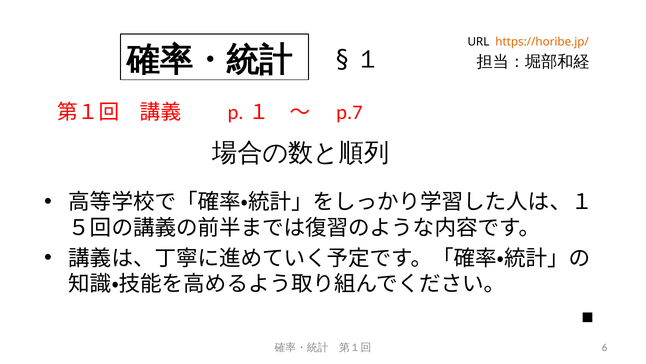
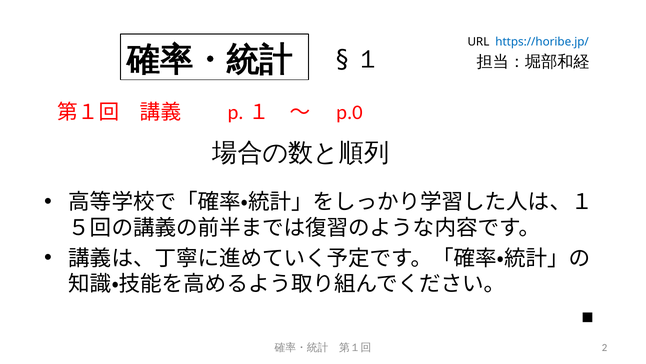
https://horibe.jp/ colour: orange -> blue (542, 42)
p.7: p.7 -> p.0 (349, 112)
6: 6 -> 2 (605, 347)
